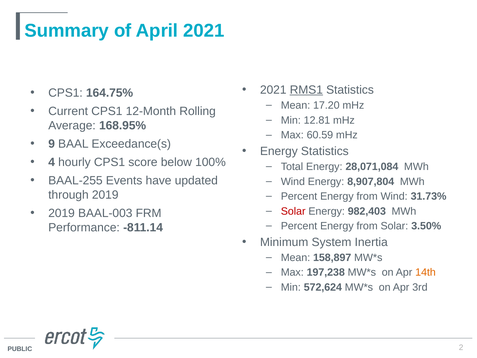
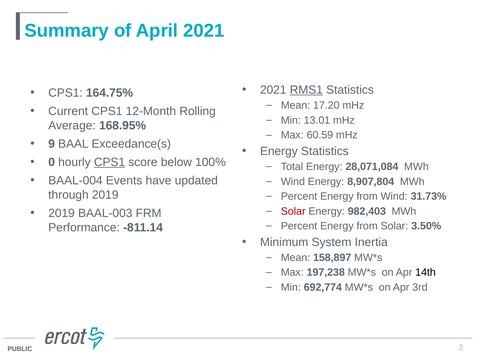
12.81: 12.81 -> 13.01 (317, 120)
4: 4 -> 0 (52, 162)
CPS1 underline: none -> present (110, 162)
BAAL-255: BAAL-255 -> BAAL-004 (75, 180)
14th colour: orange -> black (425, 272)
572,624: 572,624 -> 692,774 (323, 287)
